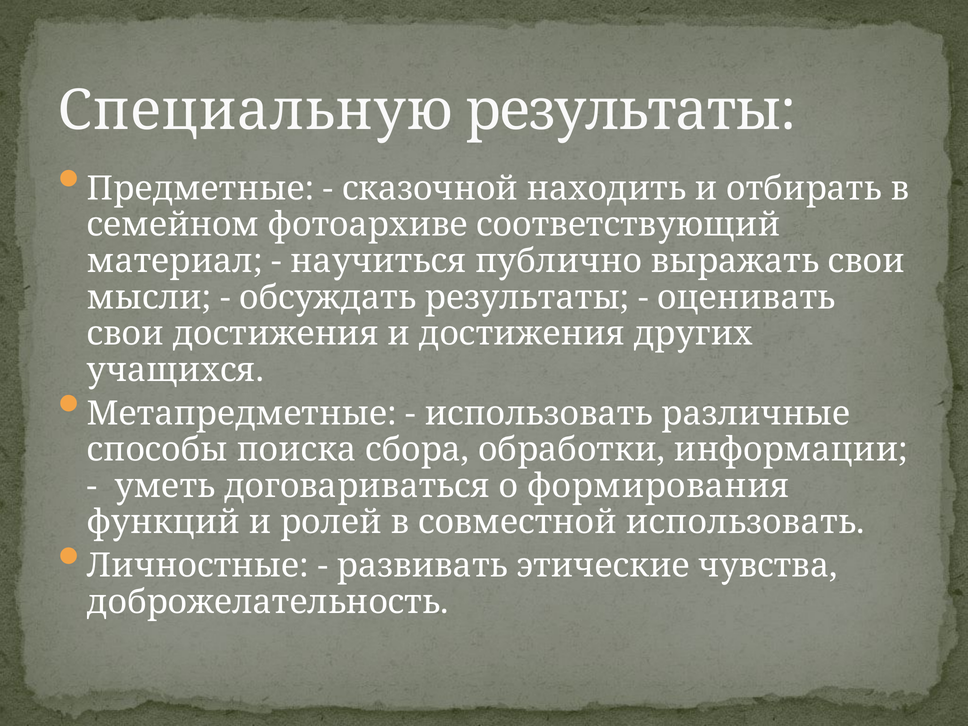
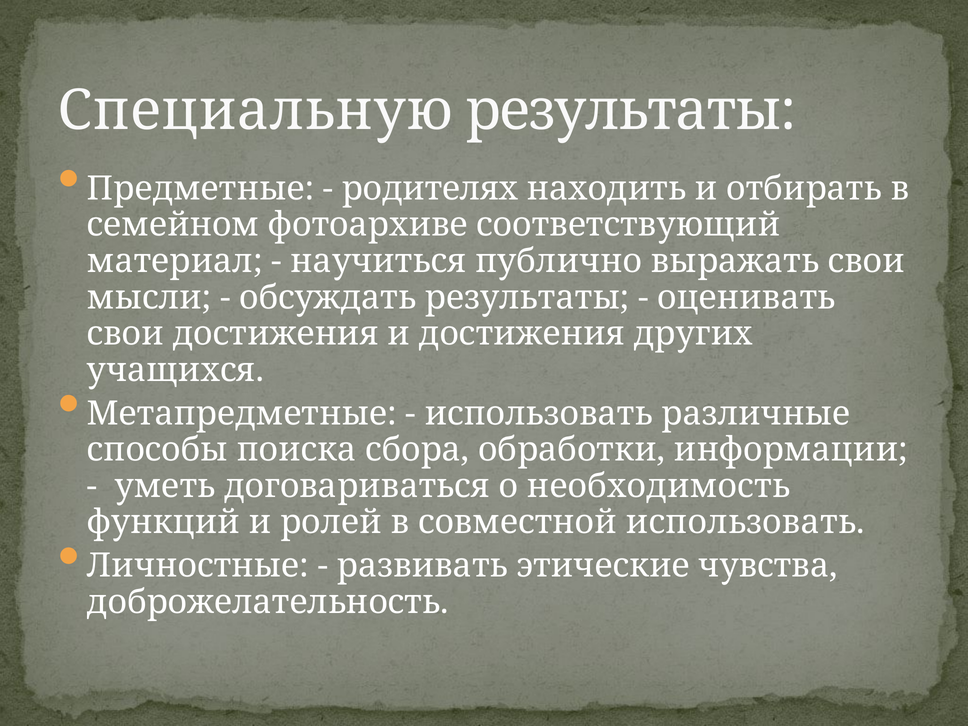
сказочной: сказочной -> родителях (430, 189)
формирования: формирования -> необходимость (659, 486)
